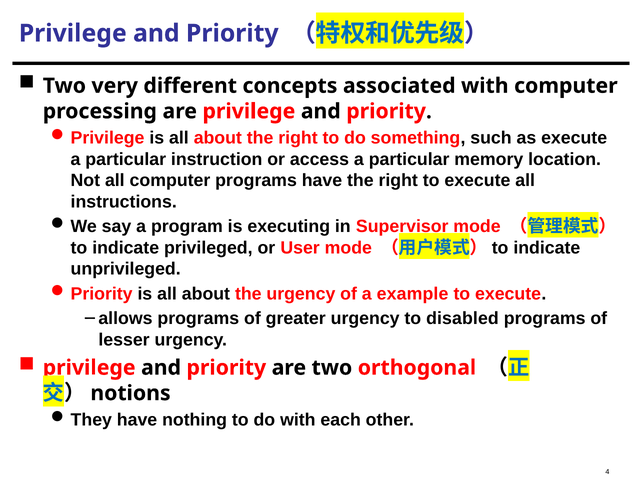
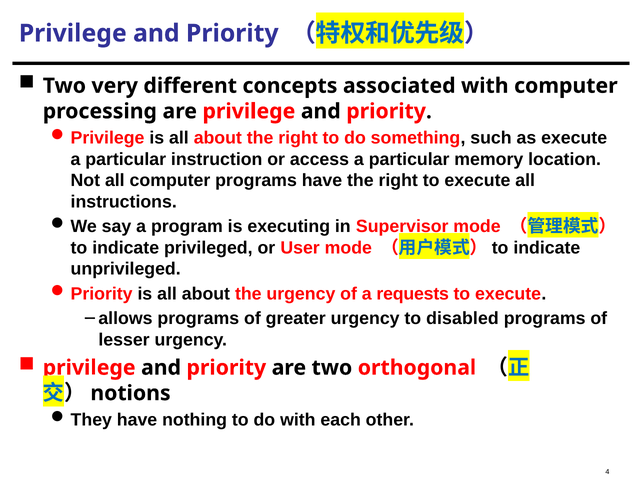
example: example -> requests (413, 294)
